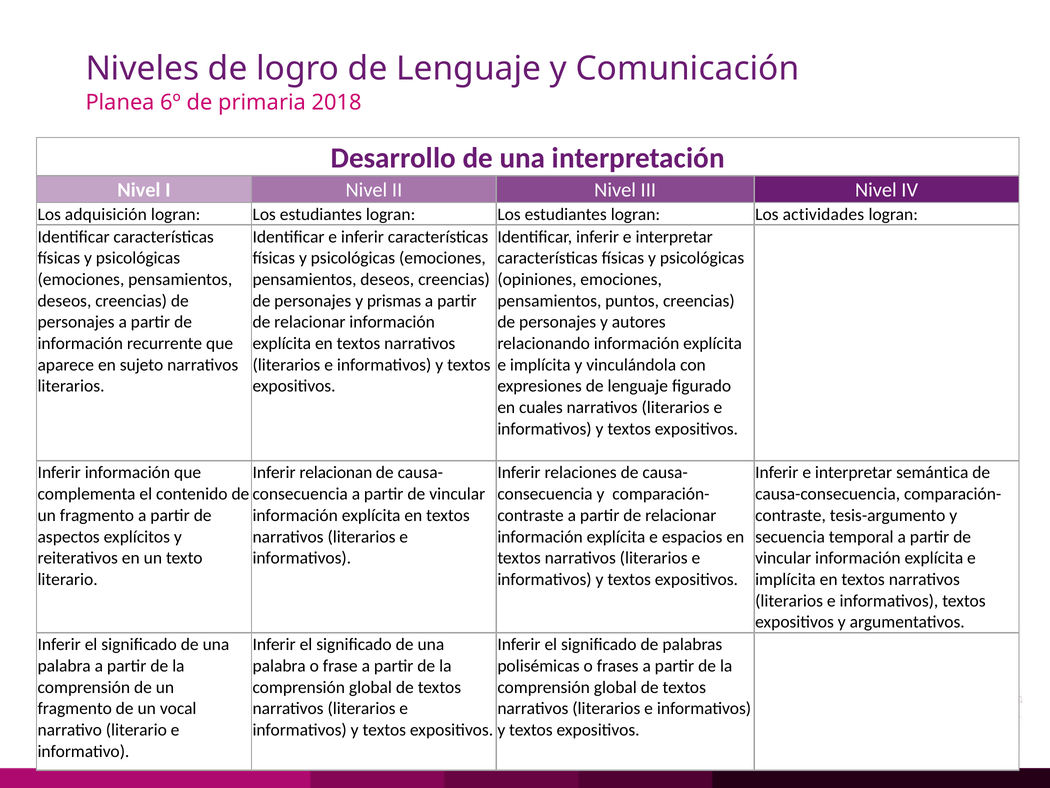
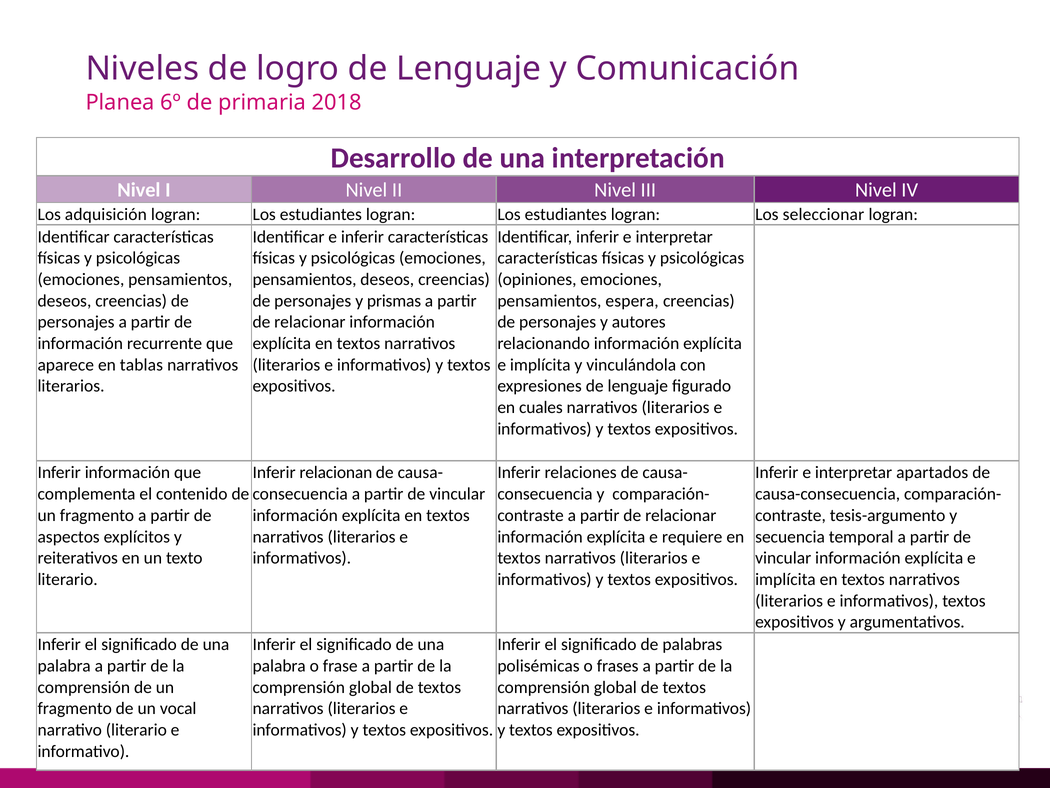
actividades: actividades -> seleccionar (823, 214)
puntos: puntos -> espera (632, 301)
sujeto: sujeto -> tablas (141, 365)
semántica: semántica -> apartados (932, 472)
espacios: espacios -> requiere (692, 536)
